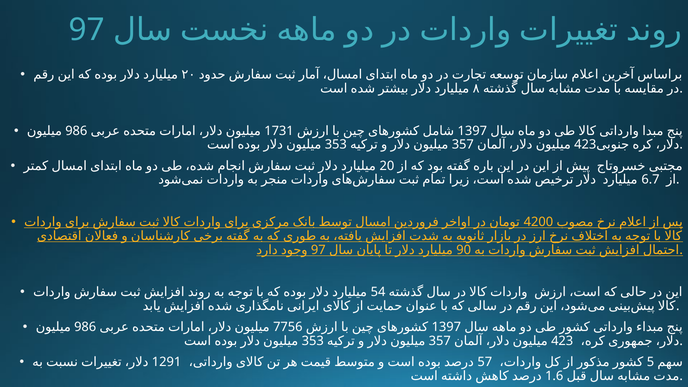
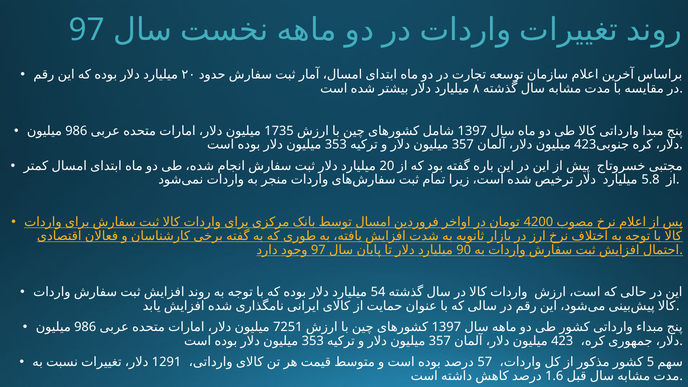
1731: 1731 -> 1735 (279, 131)
6.7: 6.7 -> 5.8 (650, 180)
7756: 7756 -> 7251 (288, 327)
